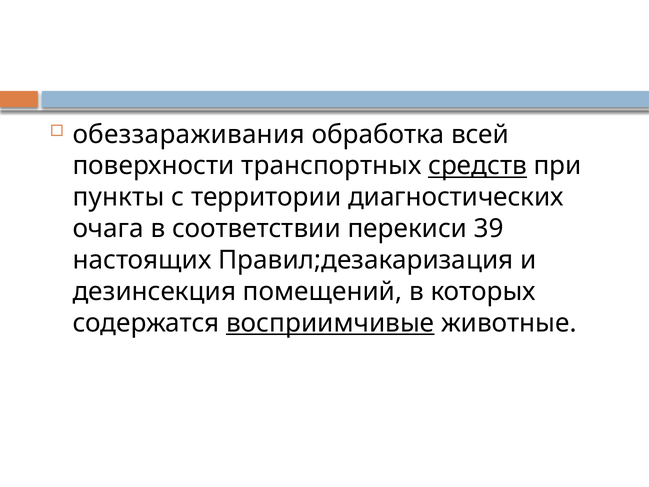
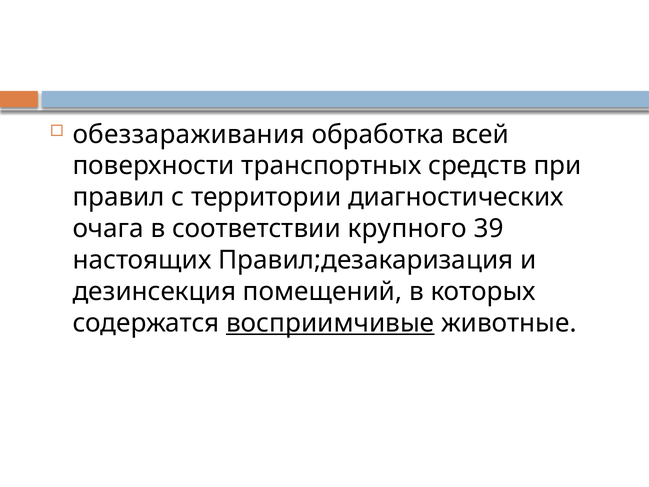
средств underline: present -> none (478, 166)
пункты: пункты -> правил (119, 197)
перекиси: перекиси -> крупного (407, 229)
